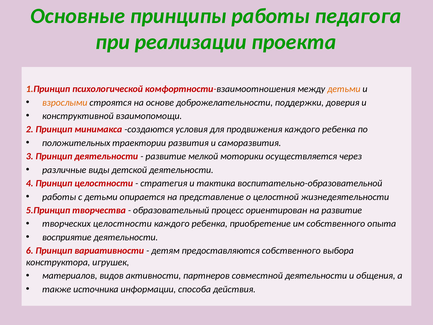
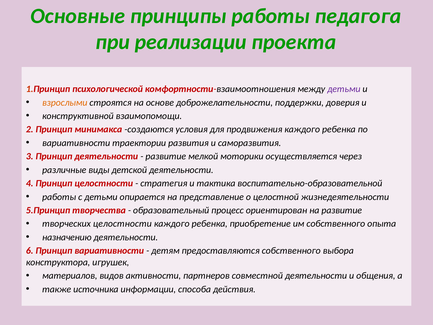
детьми colour: orange -> purple (344, 89)
положительных: положительных -> вариативности (76, 143)
восприятие: восприятие -> назначению (67, 237)
